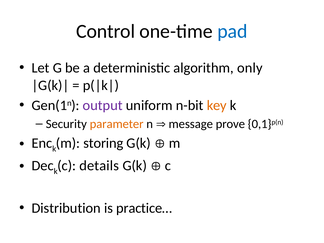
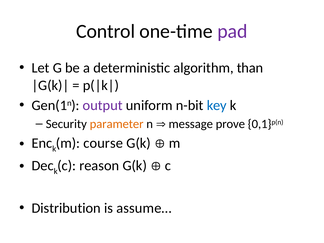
pad colour: blue -> purple (232, 31)
only: only -> than (250, 68)
key colour: orange -> blue (217, 105)
storing: storing -> course (103, 143)
details: details -> reason (99, 166)
practice…: practice… -> assume… (144, 208)
